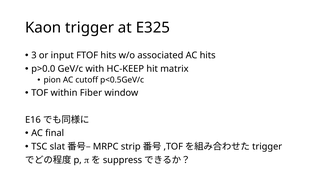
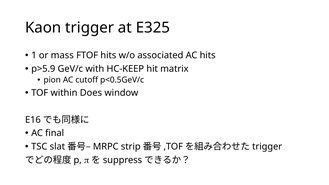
3: 3 -> 1 (34, 55)
input: input -> mass (62, 55)
p>0.0: p>0.0 -> p>5.9 (43, 69)
Fiber: Fiber -> Does (91, 93)
